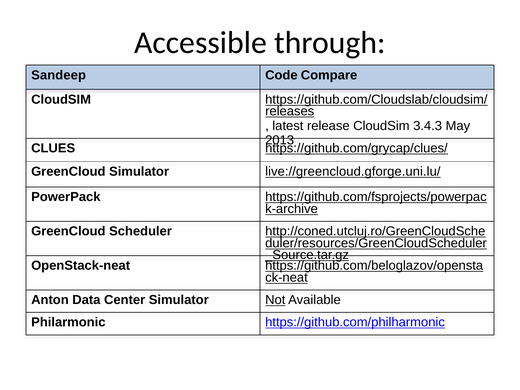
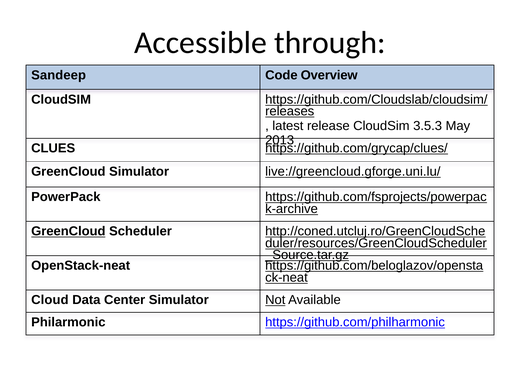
Compare: Compare -> Overview (329, 75)
3.4.3: 3.4.3 -> 3.5.3 (428, 126)
GreenCloud underline: none -> present (68, 231)
Anton: Anton -> Cloud (50, 300)
